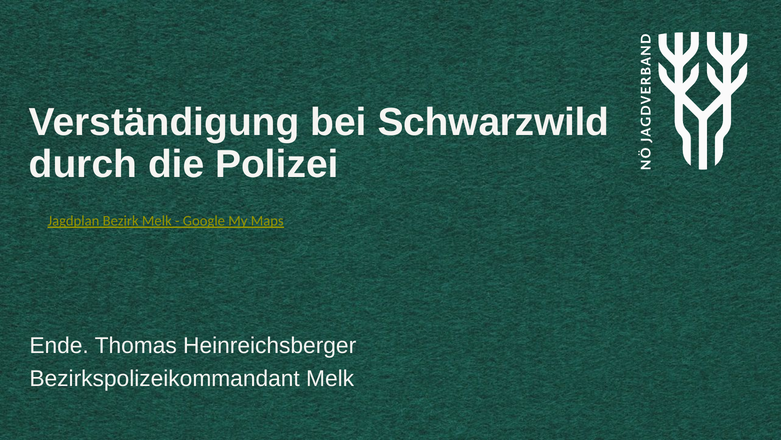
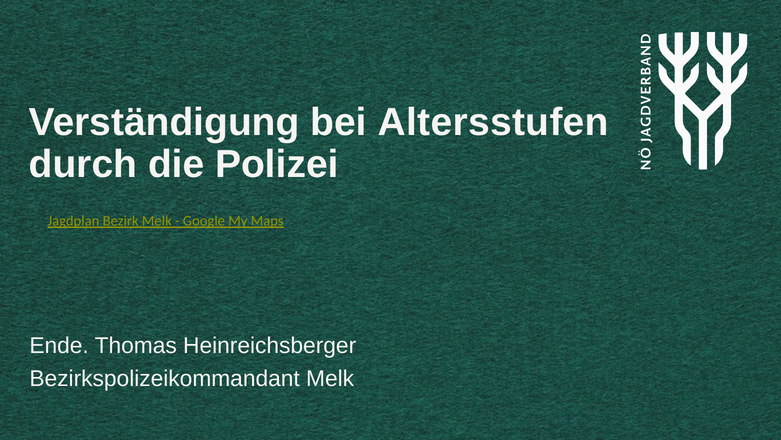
Schwarzwild: Schwarzwild -> Altersstufen (493, 122)
